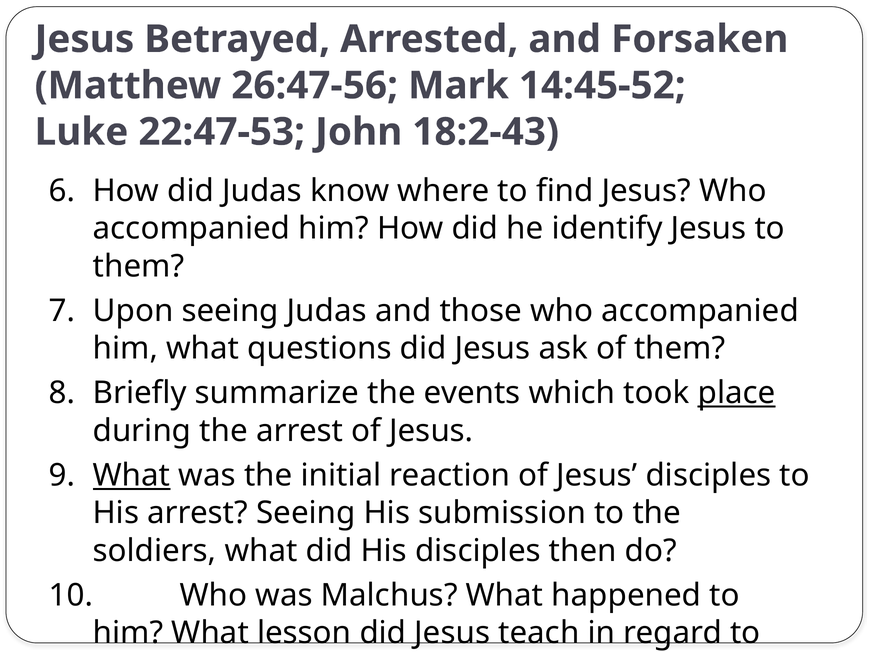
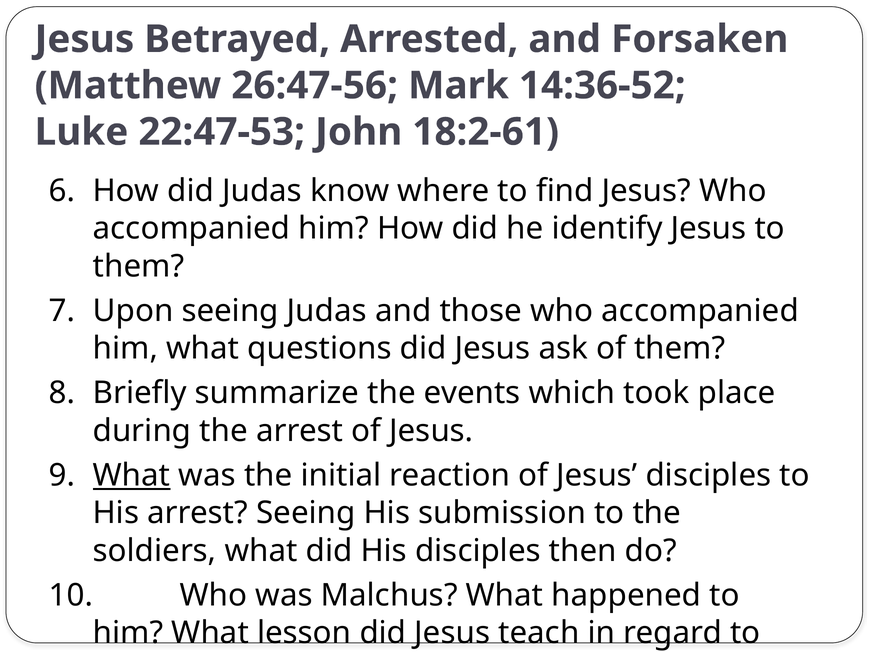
14:45-52: 14:45-52 -> 14:36-52 (602, 86)
18:2-43: 18:2-43 -> 18:2-61 (486, 132)
place underline: present -> none (737, 393)
